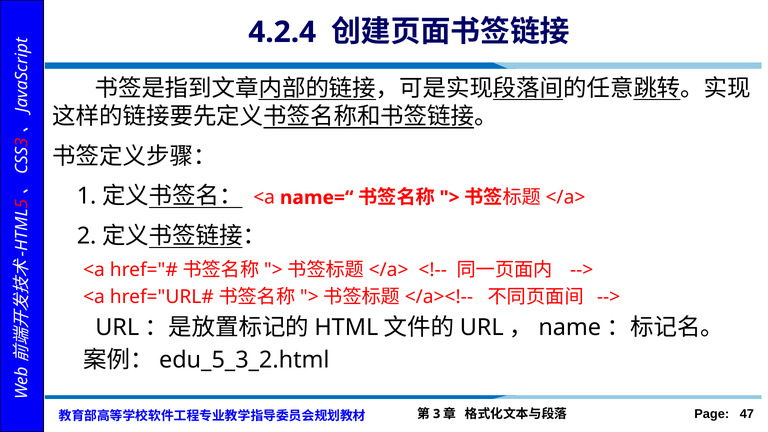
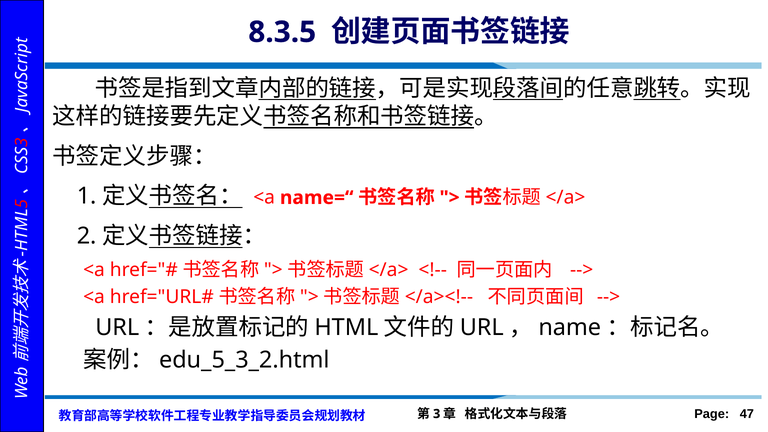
4.2.4: 4.2.4 -> 8.3.5 (282, 32)
